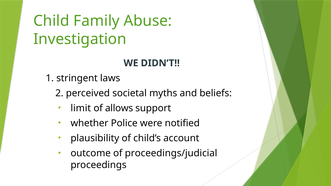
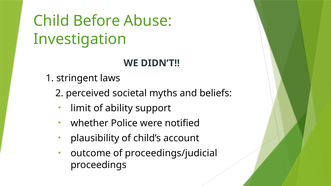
Family: Family -> Before (97, 21)
allows: allows -> ability (119, 108)
